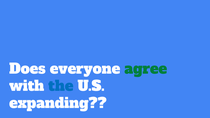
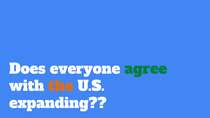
the colour: blue -> orange (61, 86)
